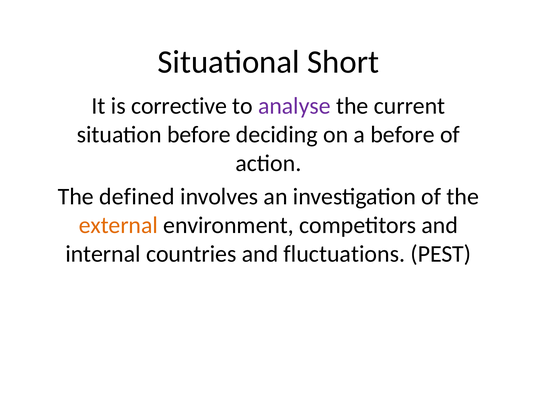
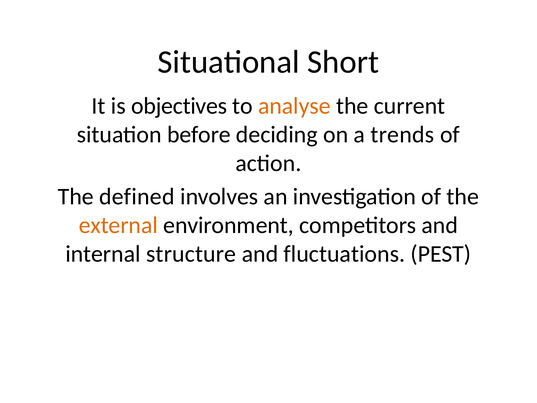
corrective: corrective -> objectives (179, 106)
analyse colour: purple -> orange (294, 106)
a before: before -> trends (402, 135)
countries: countries -> structure (191, 254)
